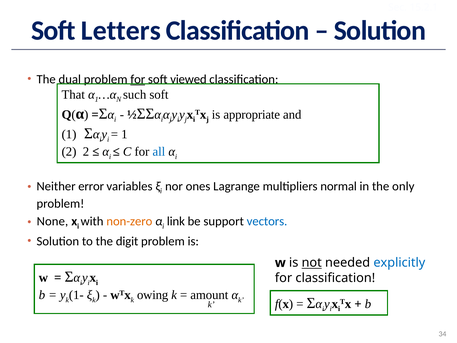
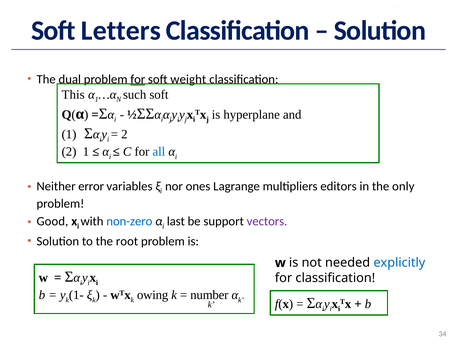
viewed: viewed -> weight (188, 79)
That: That -> This (73, 95)
appropriate: appropriate -> hyperplane (252, 114)
1: 1 -> 2 (124, 134)
2 2: 2 -> 1 (86, 152)
normal: normal -> editors (339, 186)
None: None -> Good (52, 221)
non-zero colour: orange -> blue (129, 221)
link: link -> last (176, 221)
vectors colour: blue -> purple (267, 221)
digit: digit -> root (127, 241)
not underline: present -> none (312, 263)
amount: amount -> number (209, 295)
